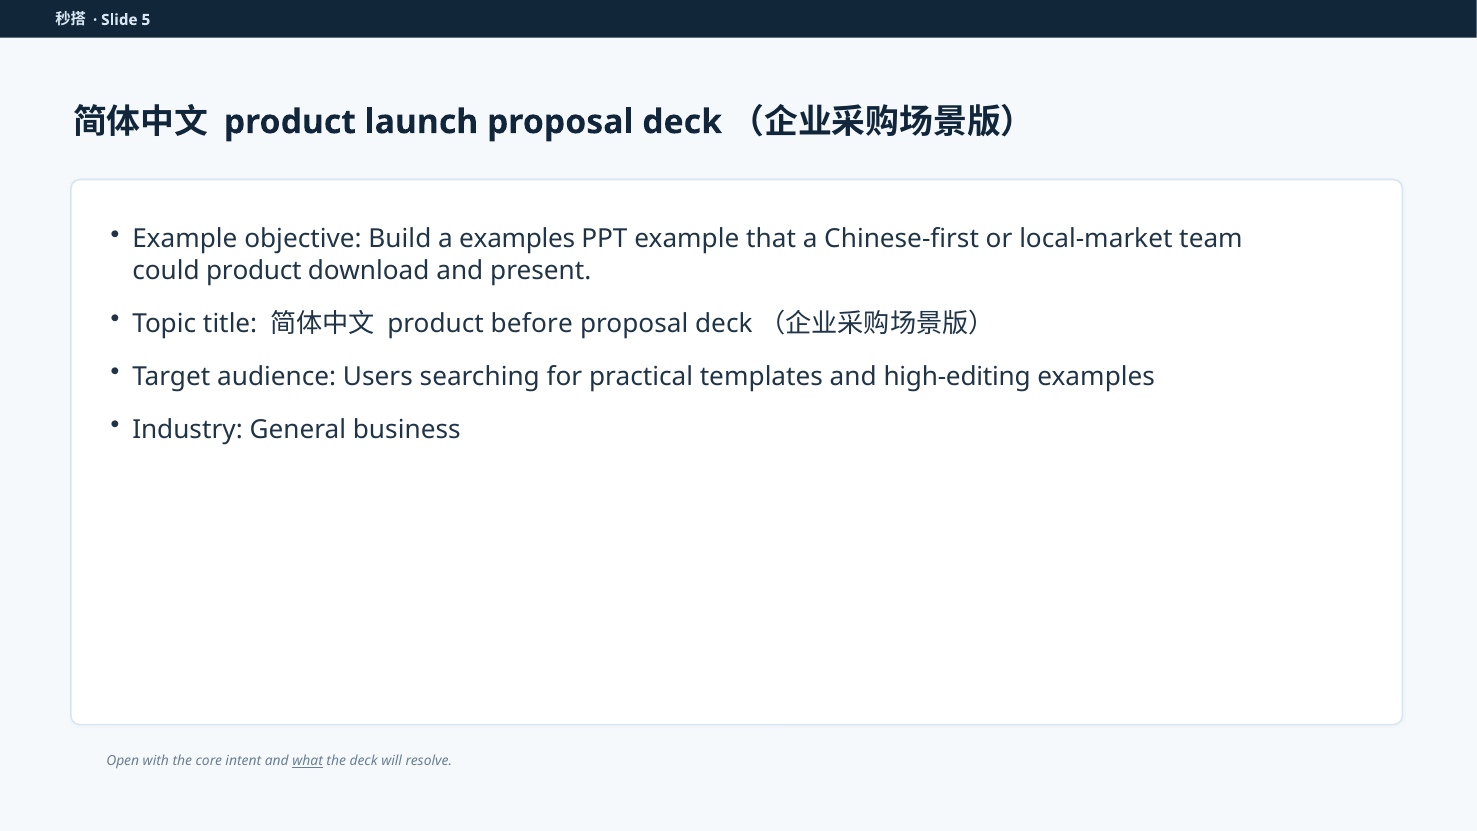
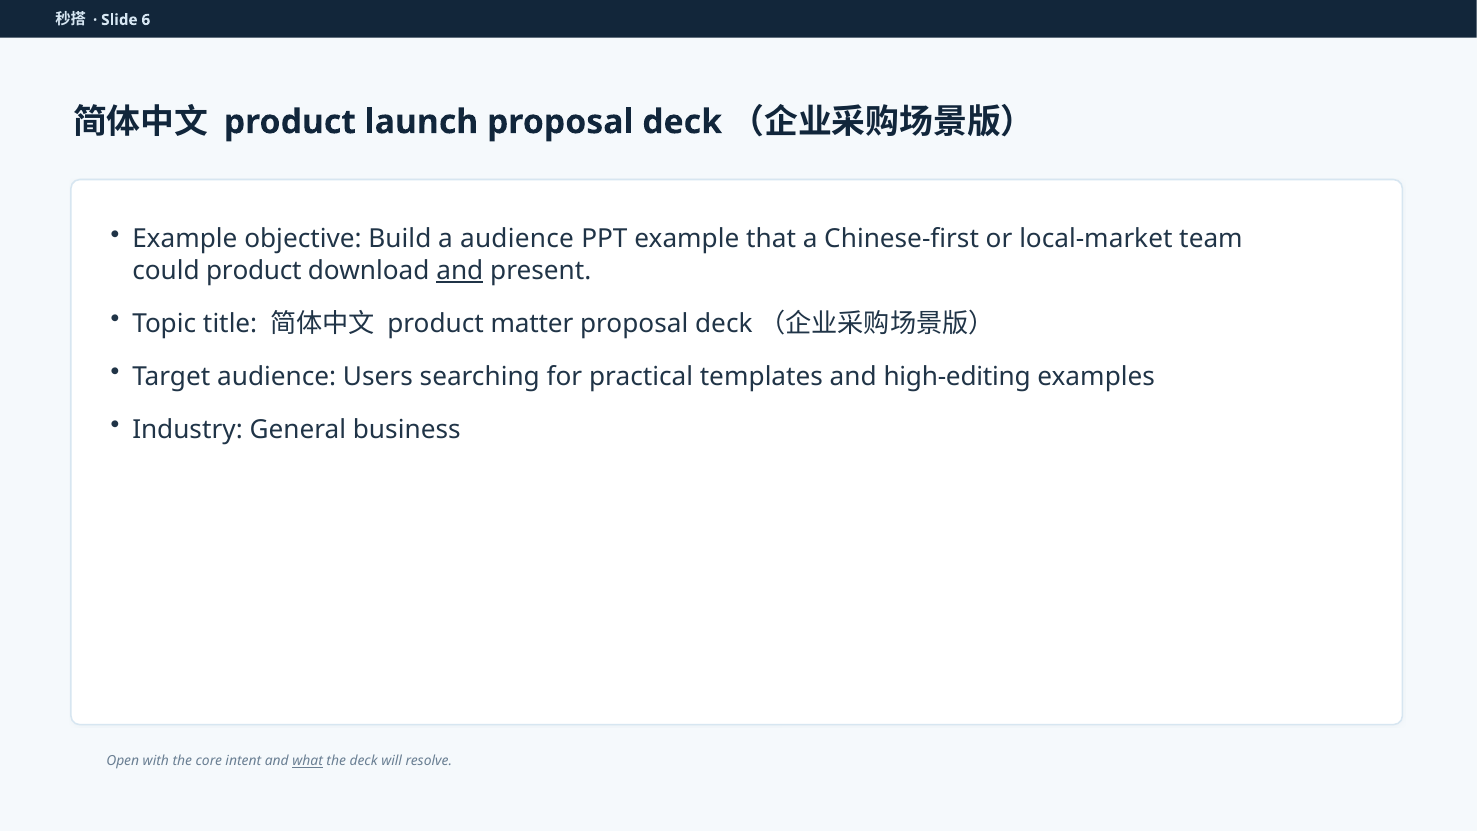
5: 5 -> 6 (146, 20)
a examples: examples -> audience (517, 239)
and underline: none -> present (460, 270)
before: before -> matter (532, 323)
